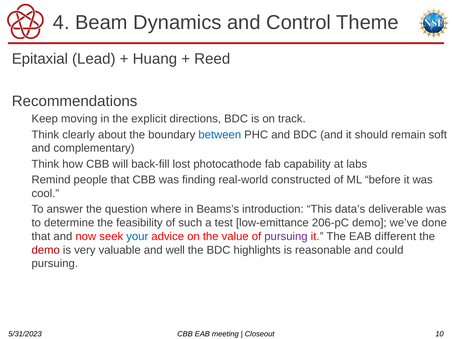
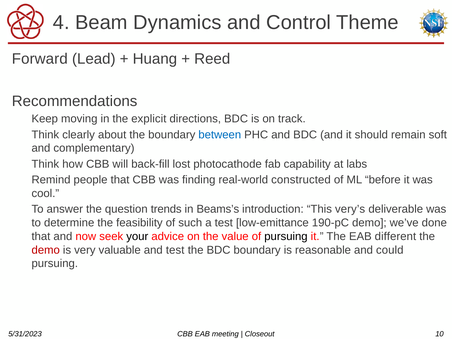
Epitaxial: Epitaxial -> Forward (40, 59)
where: where -> trends (166, 209)
data’s: data’s -> very’s (350, 209)
206-pC: 206-pC -> 190-pC (330, 223)
your colour: blue -> black (137, 236)
pursuing colour: purple -> black (286, 236)
and well: well -> test (175, 250)
BDC highlights: highlights -> boundary (257, 250)
